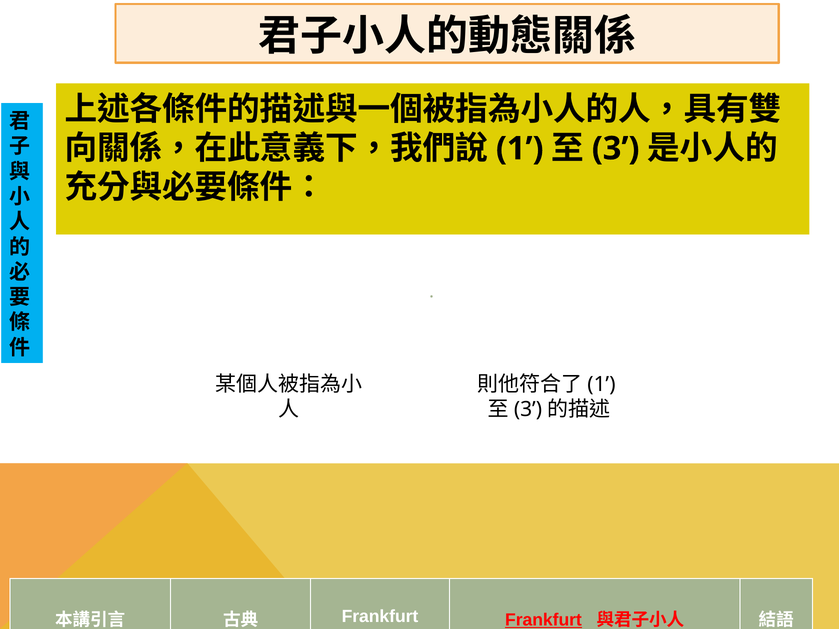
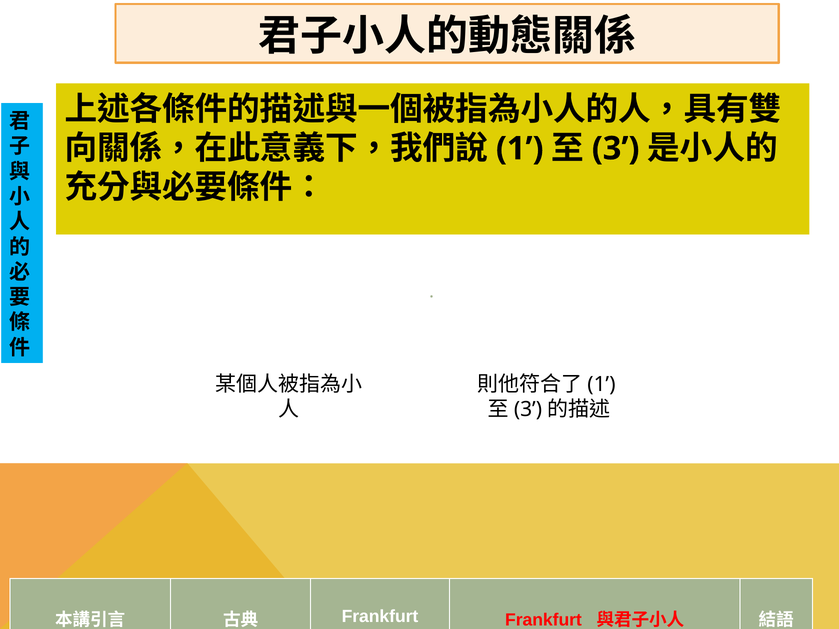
Frankfurt underline: present -> none (543, 620)
